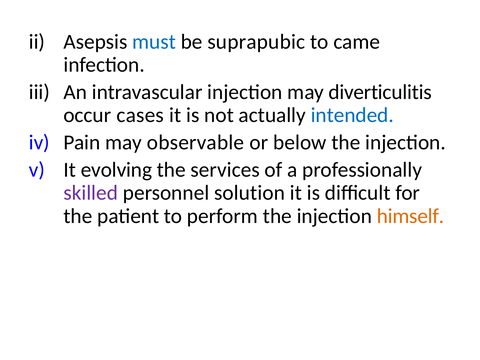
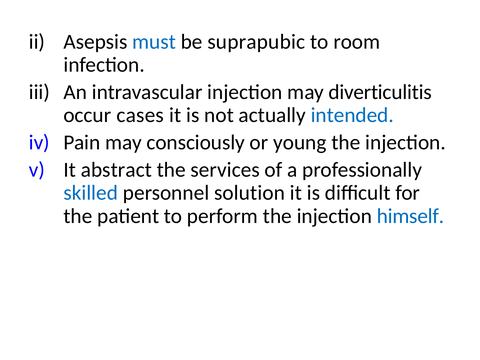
came: came -> room (357, 42)
observable: observable -> consciously (196, 143)
below: below -> young (300, 143)
evolving: evolving -> abstract (116, 170)
skilled colour: purple -> blue (91, 193)
himself colour: orange -> blue (411, 216)
